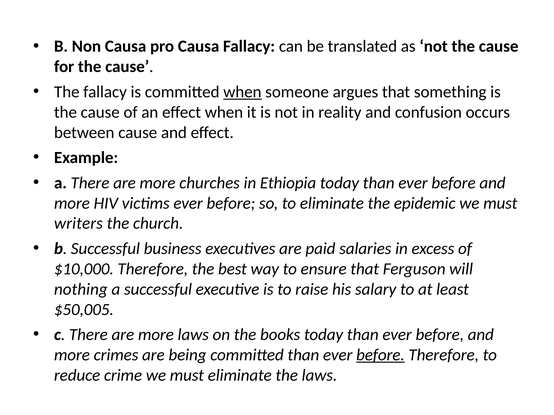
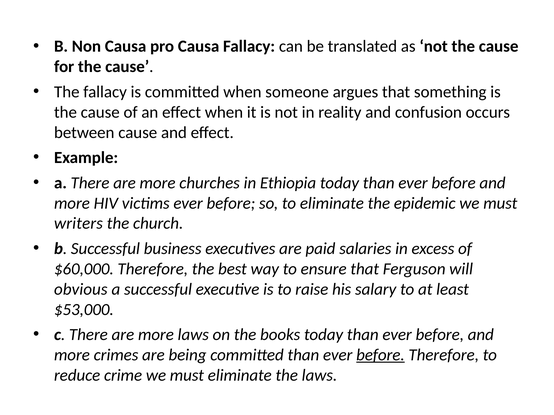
when underline: present -> none (242, 92)
$10,000: $10,000 -> $60,000 (84, 269)
nothing: nothing -> obvious (81, 290)
$50,005: $50,005 -> $53,000 (84, 310)
